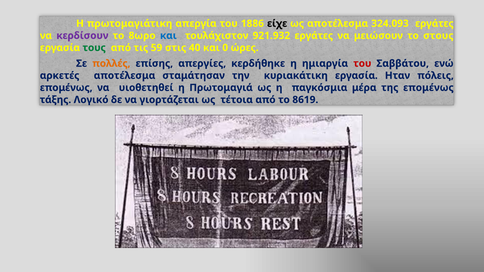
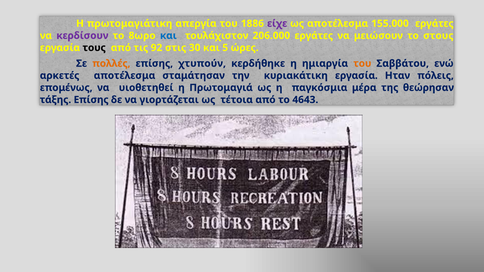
είχε colour: black -> purple (277, 24)
324.093: 324.093 -> 155.000 (390, 24)
921.932: 921.932 -> 206.000 (271, 36)
τους colour: green -> black (94, 48)
59: 59 -> 92 (157, 48)
40: 40 -> 30 (195, 48)
0: 0 -> 5 (225, 48)
απεργίες: απεργίες -> χτυπούν (202, 63)
του colour: red -> orange (362, 63)
της επομένως: επομένως -> θεώρησαν (428, 88)
τάξης Λογικό: Λογικό -> Επίσης (91, 100)
8619: 8619 -> 4643 (305, 100)
